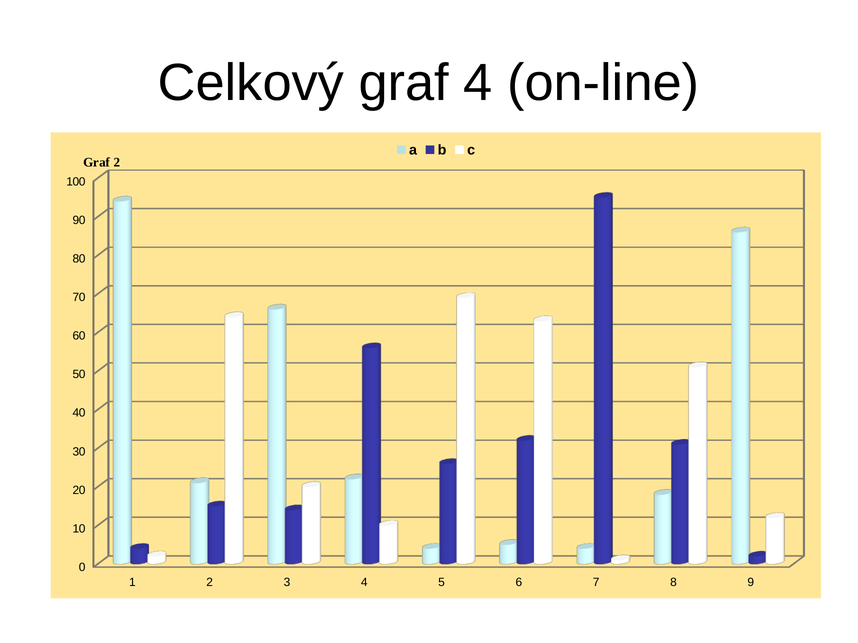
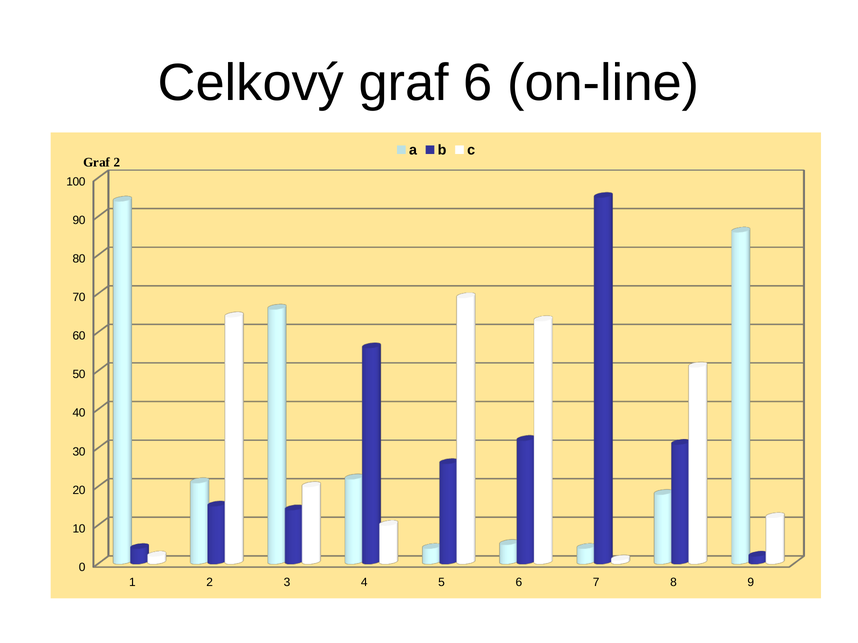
graf 4: 4 -> 6 (478, 83)
